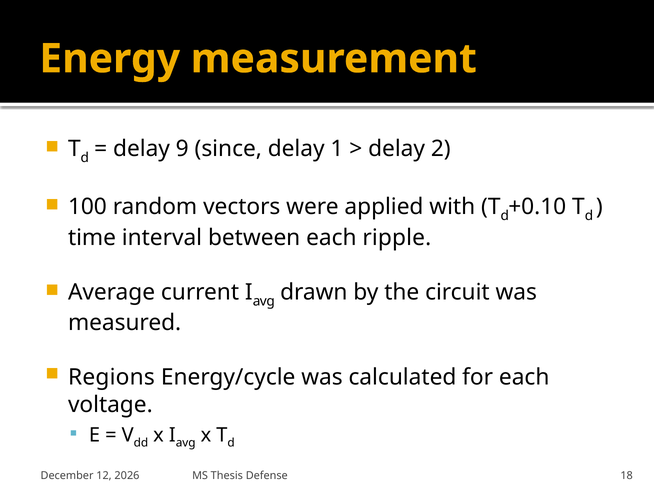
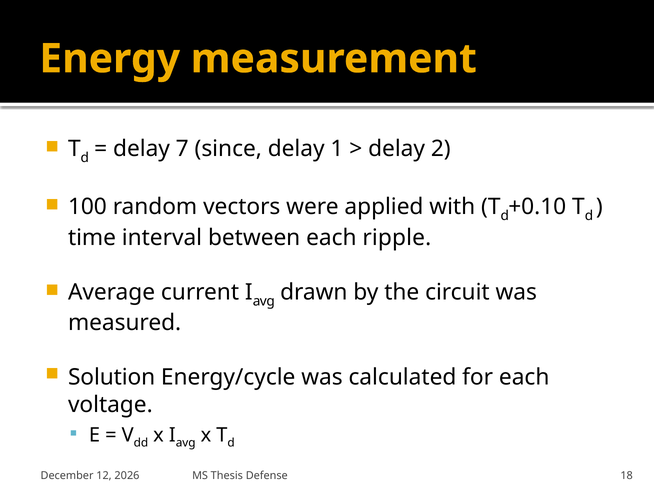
9: 9 -> 7 (182, 149)
Regions: Regions -> Solution (112, 377)
